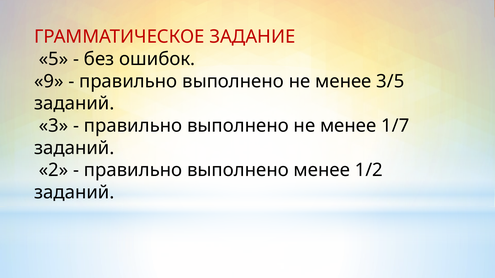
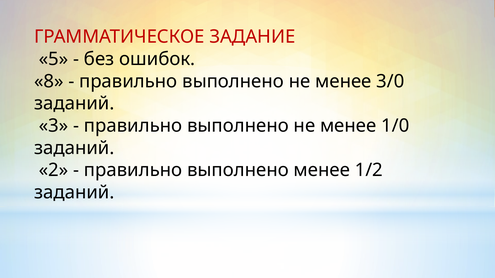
9: 9 -> 8 (49, 81)
3/5: 3/5 -> 3/0 (390, 81)
1/7: 1/7 -> 1/0 (395, 126)
